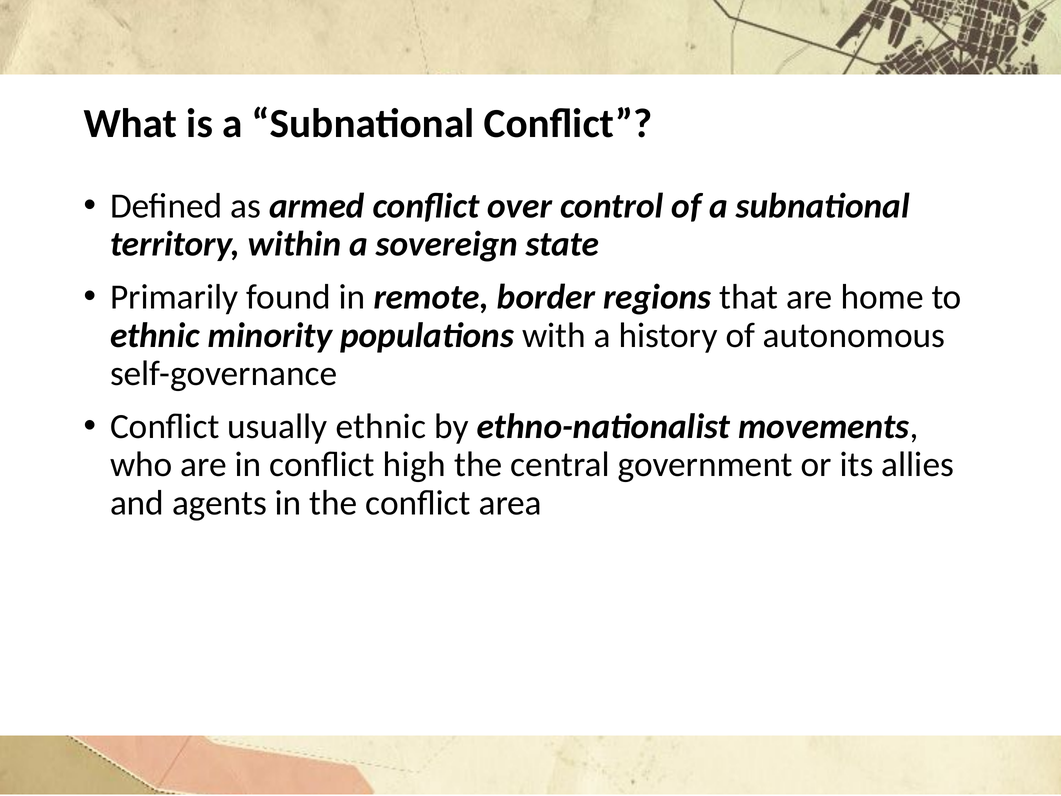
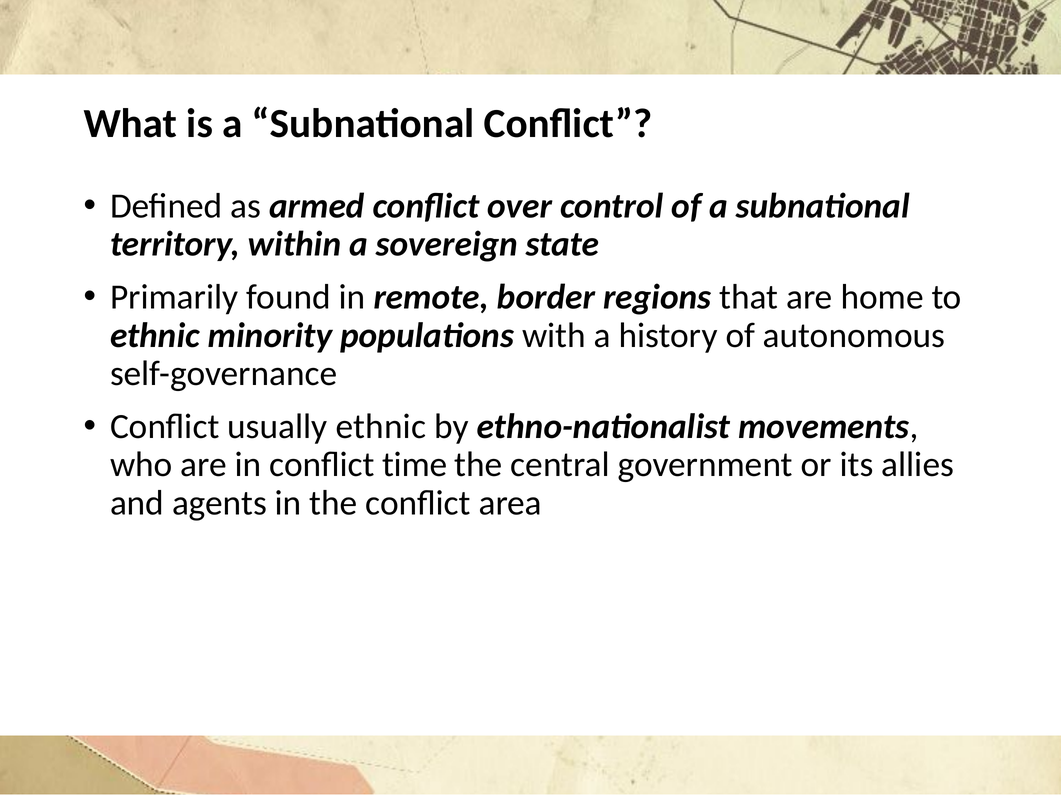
high: high -> time (415, 465)
